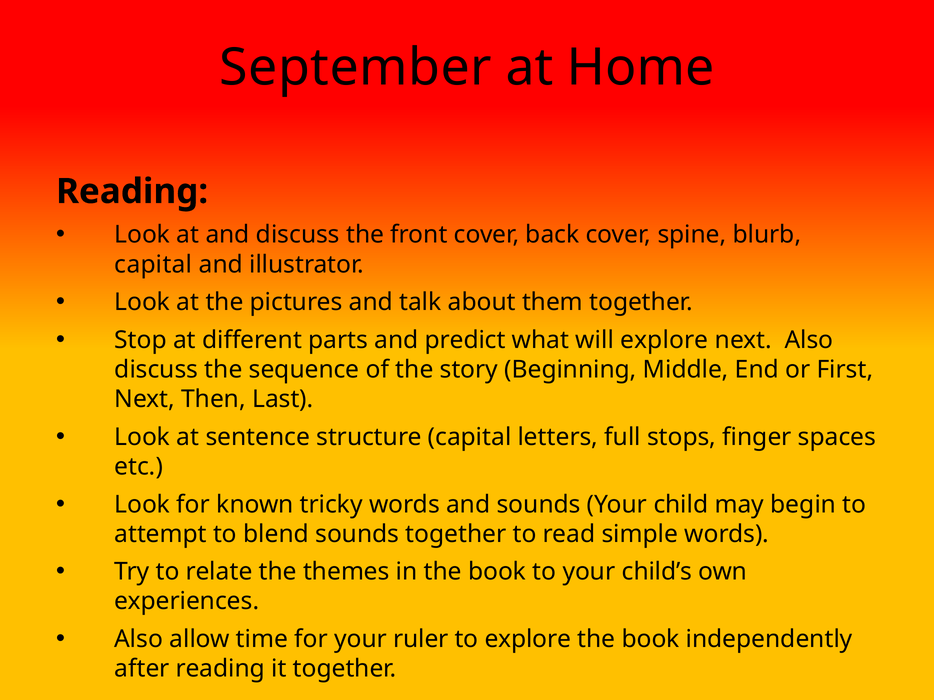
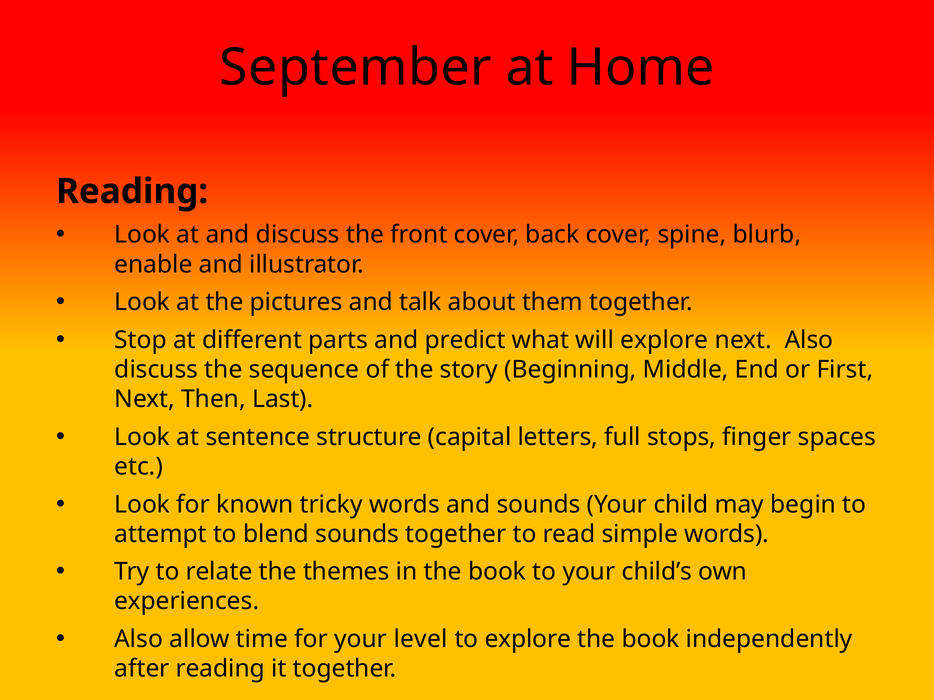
capital: capital -> enable (153, 265)
ruler: ruler -> level (421, 640)
